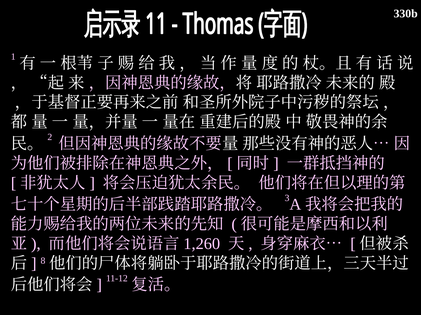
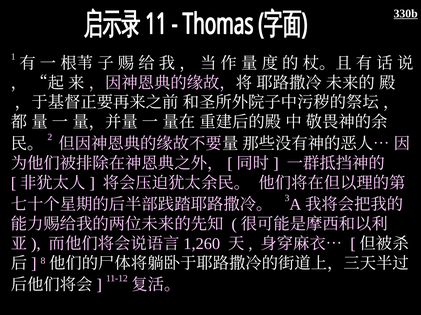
330b underline: none -> present (406, 14)
